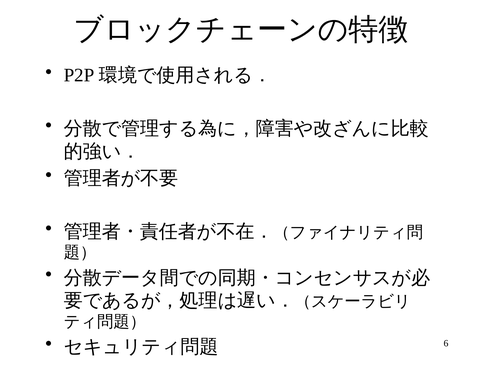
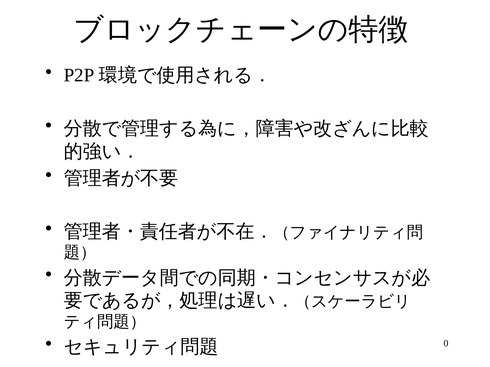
6: 6 -> 0 (446, 344)
